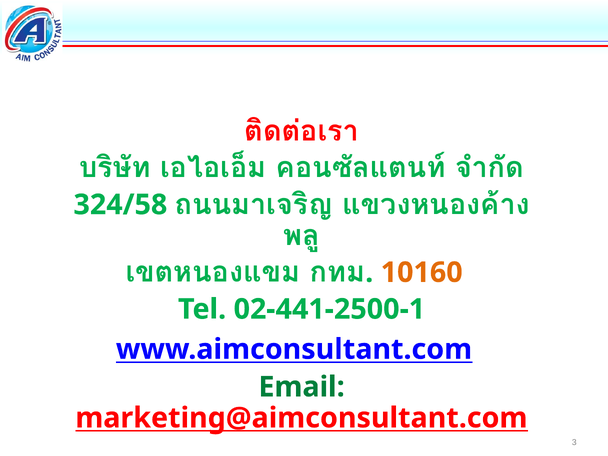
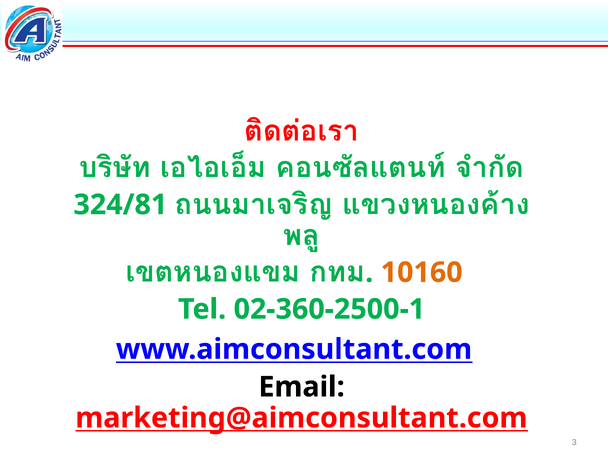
324/58: 324/58 -> 324/81 (120, 205)
02-441-2500-1: 02-441-2500-1 -> 02-360-2500-1 (329, 309)
Email colour: green -> black (302, 387)
